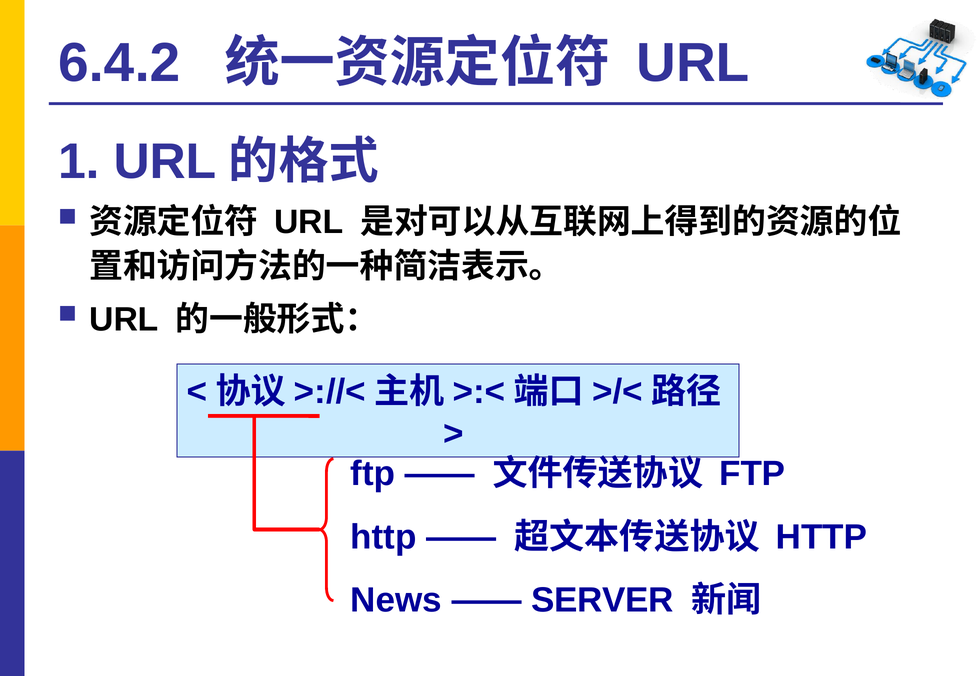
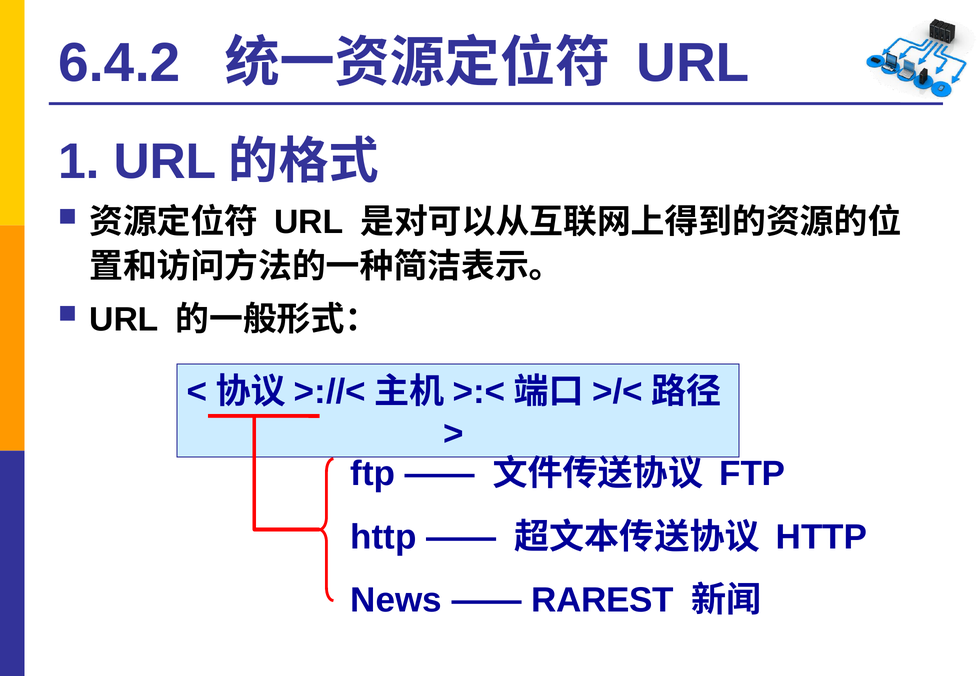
SERVER: SERVER -> RAREST (602, 600)
